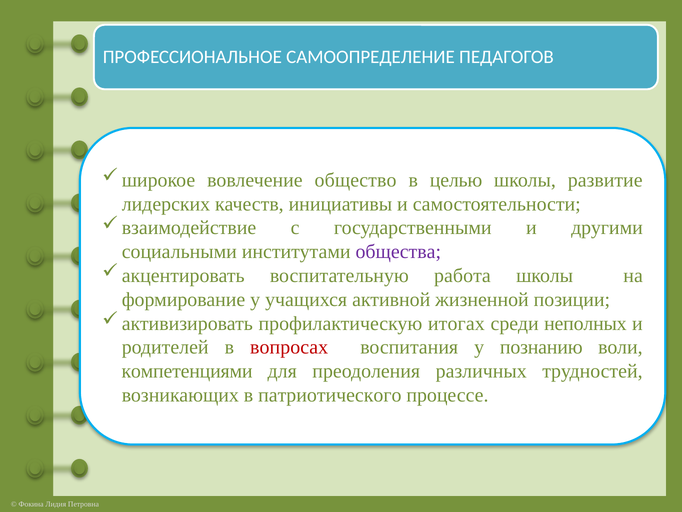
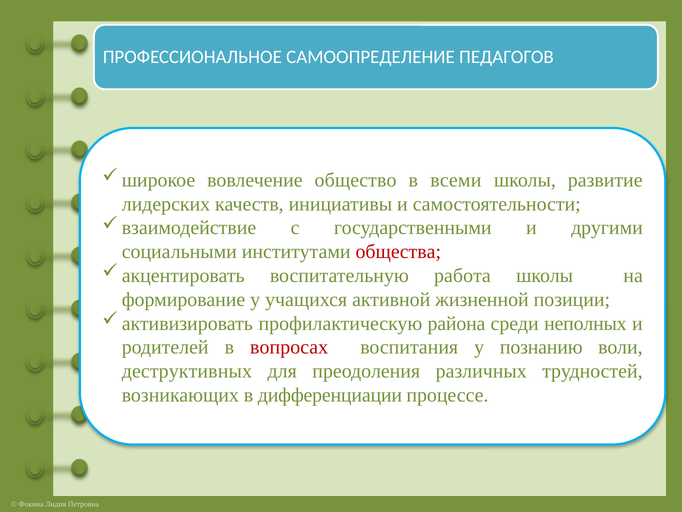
целью: целью -> всеми (456, 180)
общества colour: purple -> red (398, 252)
итогах: итогах -> района (457, 323)
компетенциями: компетенциями -> деструктивных (187, 371)
патриотического: патриотического -> дифференциации (330, 395)
